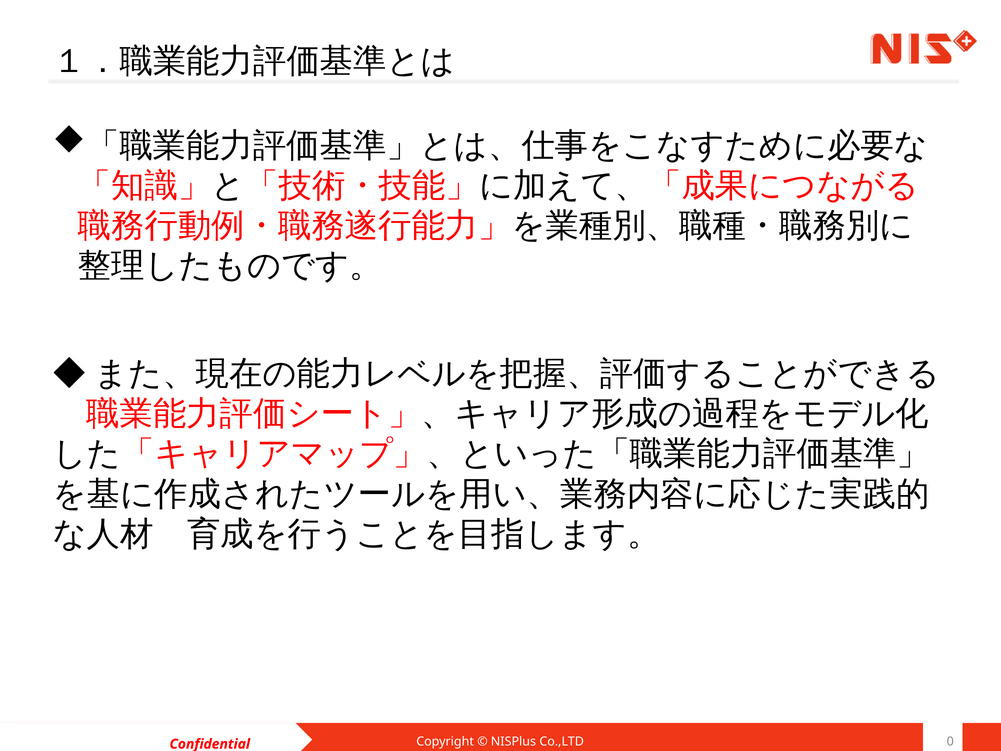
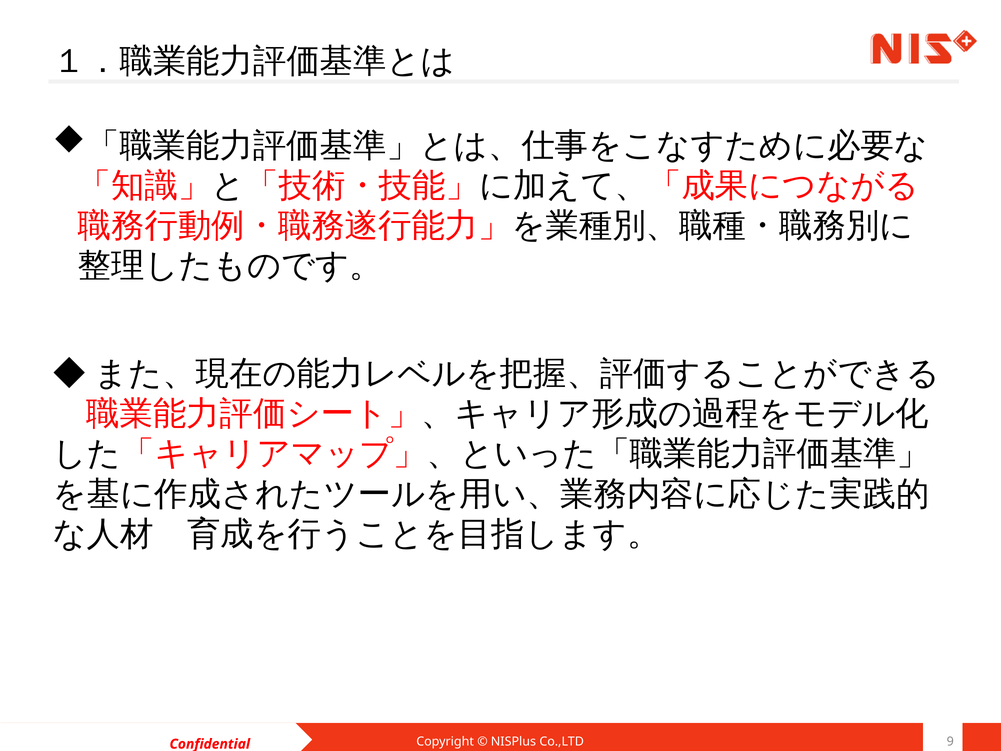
0: 0 -> 9 (950, 742)
